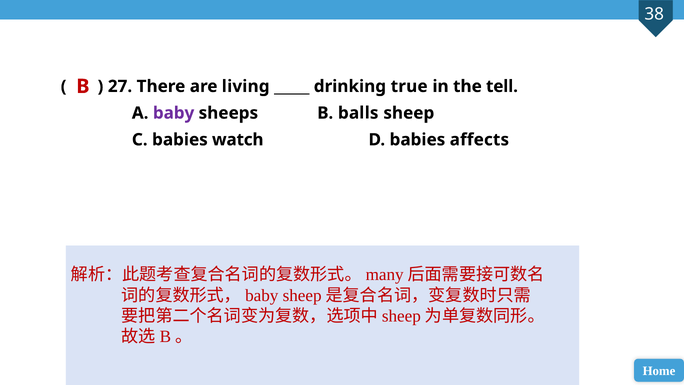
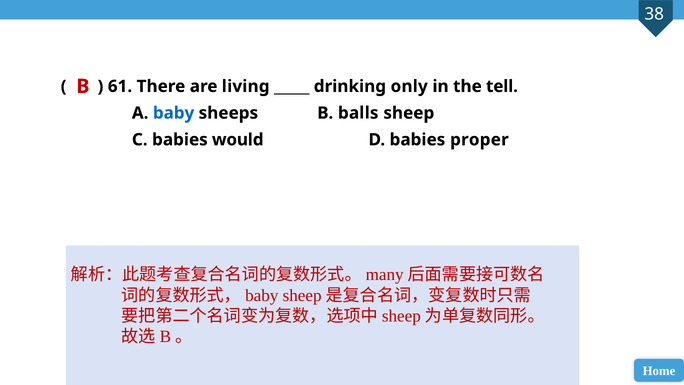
27: 27 -> 61 (120, 86)
true: true -> only (409, 86)
baby colour: purple -> blue (174, 113)
watch: watch -> would (238, 140)
affects: affects -> proper (479, 140)
